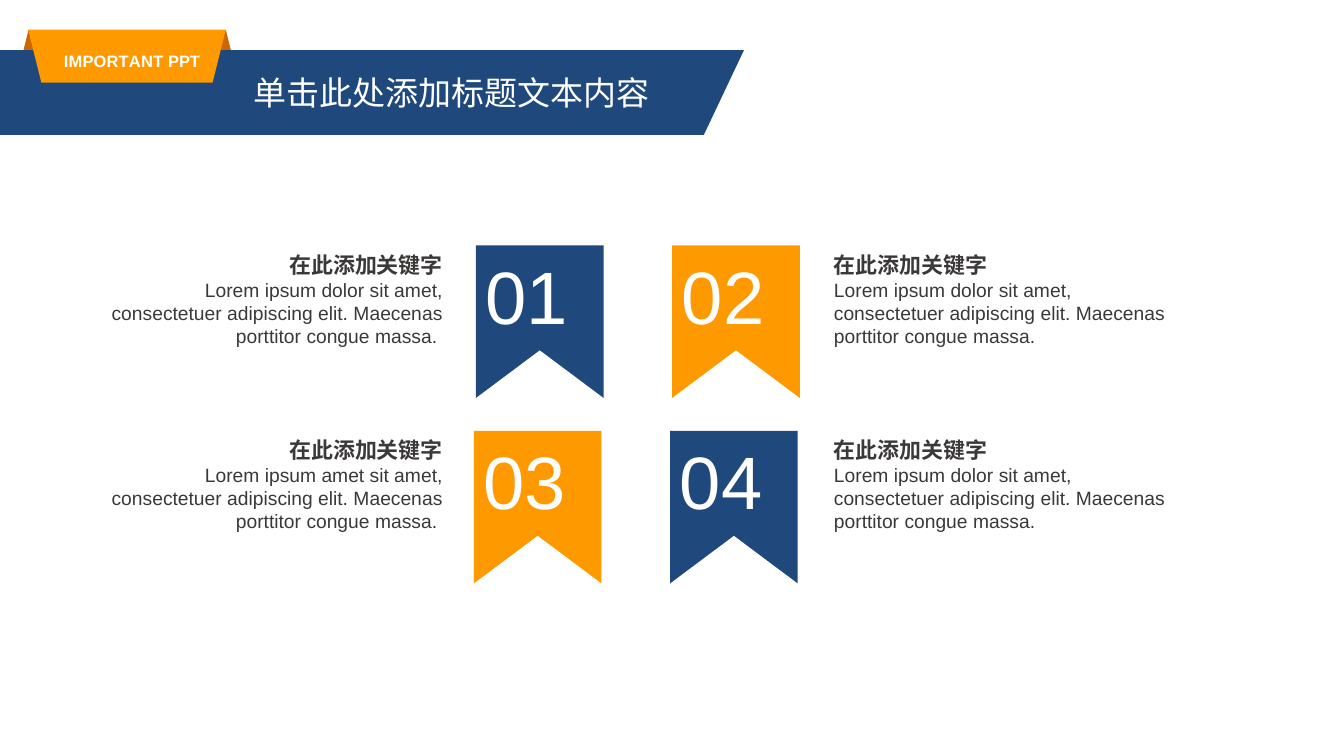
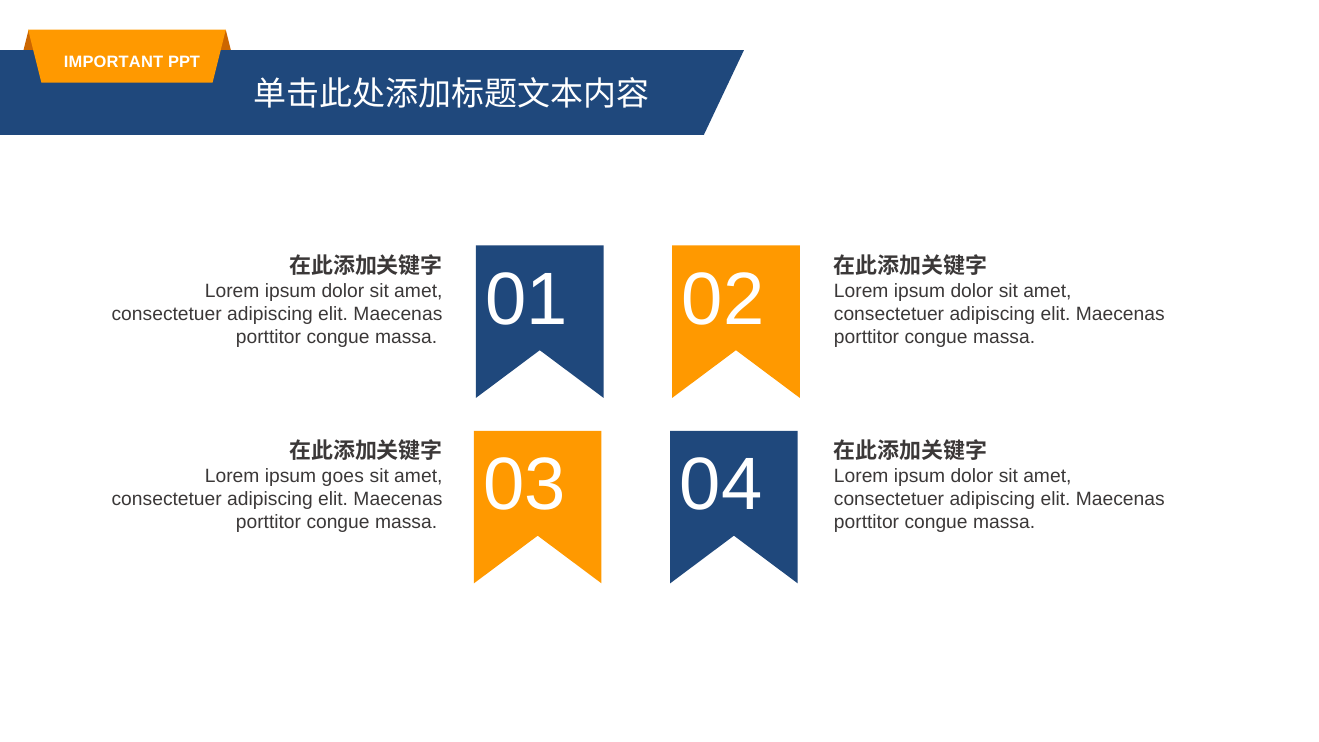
ipsum amet: amet -> goes (343, 476)
